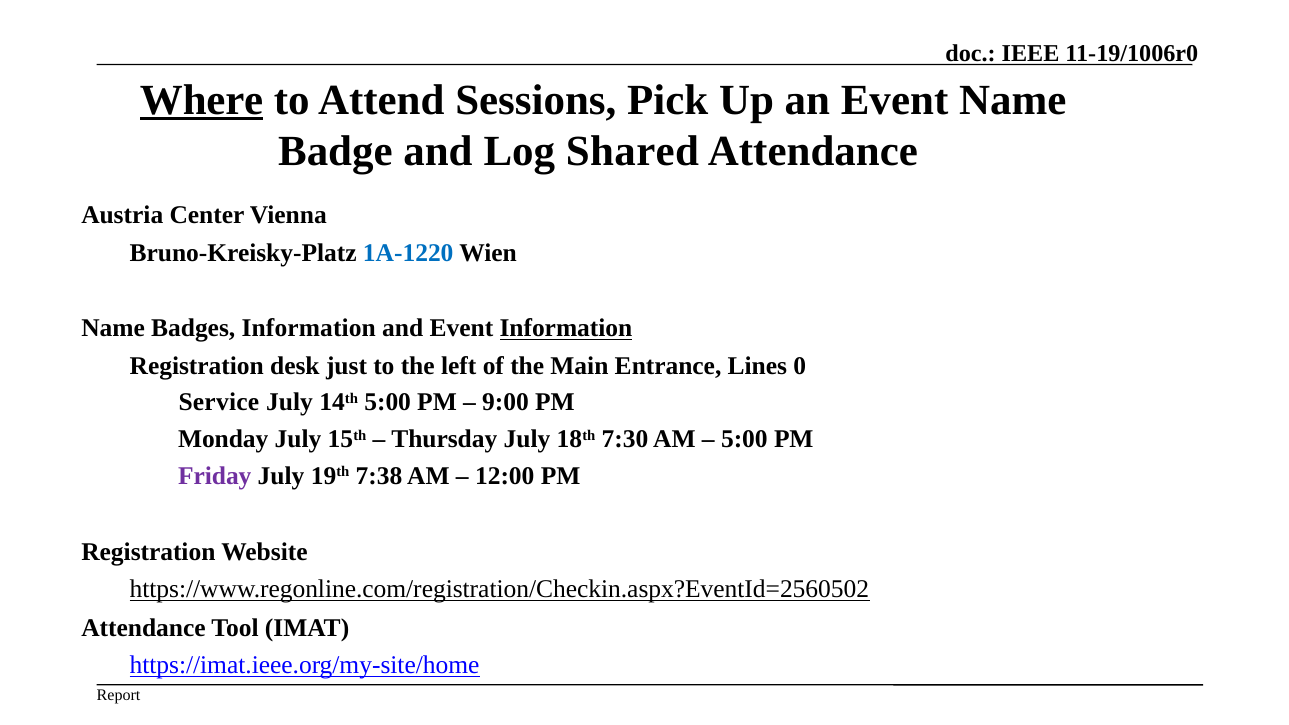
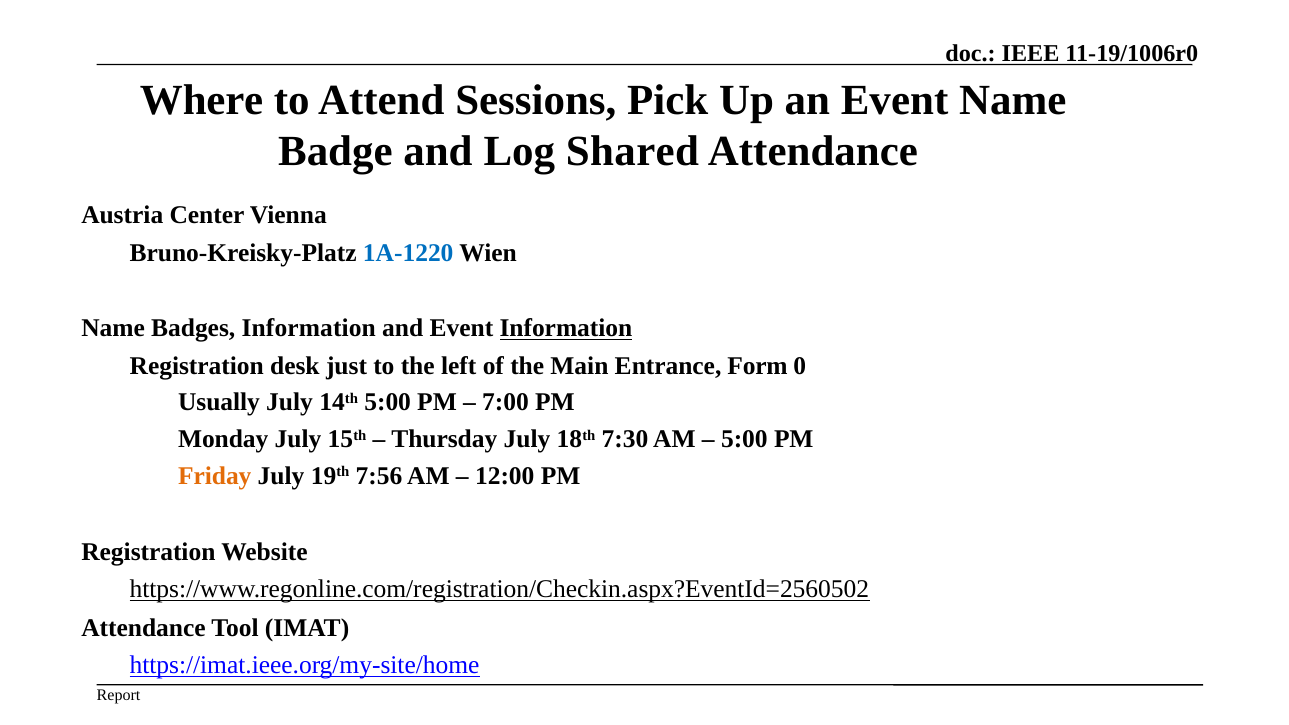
Where underline: present -> none (202, 100)
Lines: Lines -> Form (758, 366)
Service: Service -> Usually (219, 403)
9:00: 9:00 -> 7:00 (506, 403)
Friday colour: purple -> orange (215, 476)
7:38: 7:38 -> 7:56 (379, 476)
